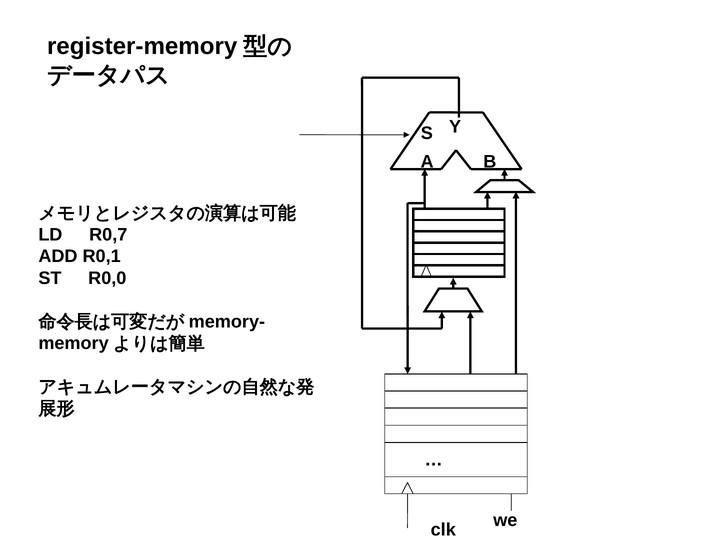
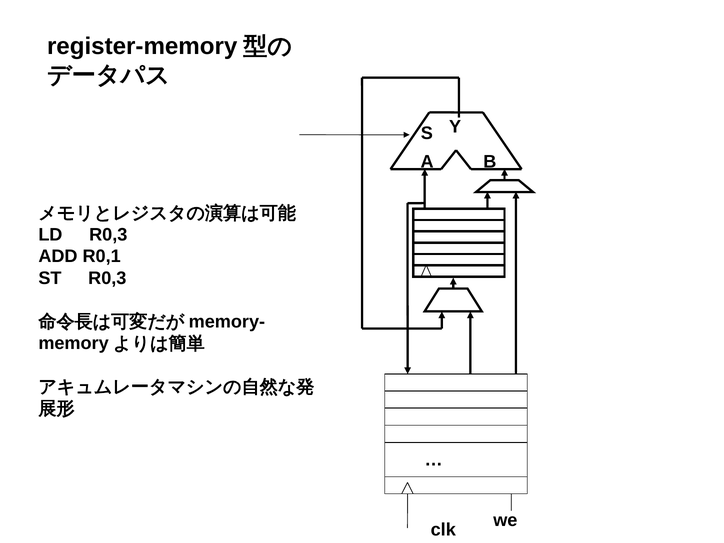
LD R0,7: R0,7 -> R0,3 (108, 235)
ST R0,0: R0,0 -> R0,3 (107, 278)
